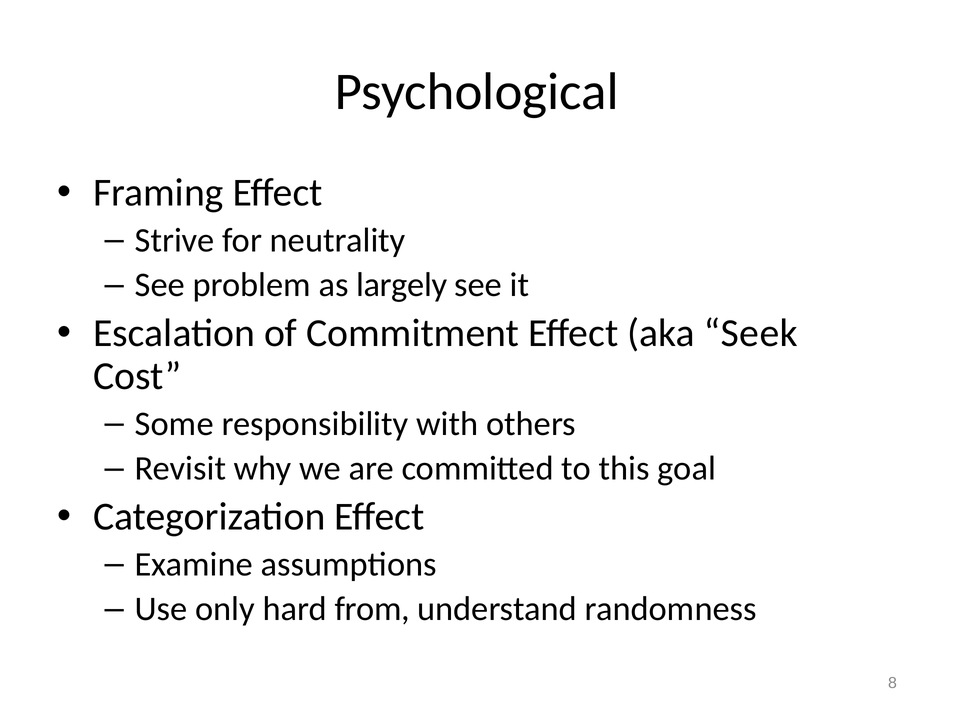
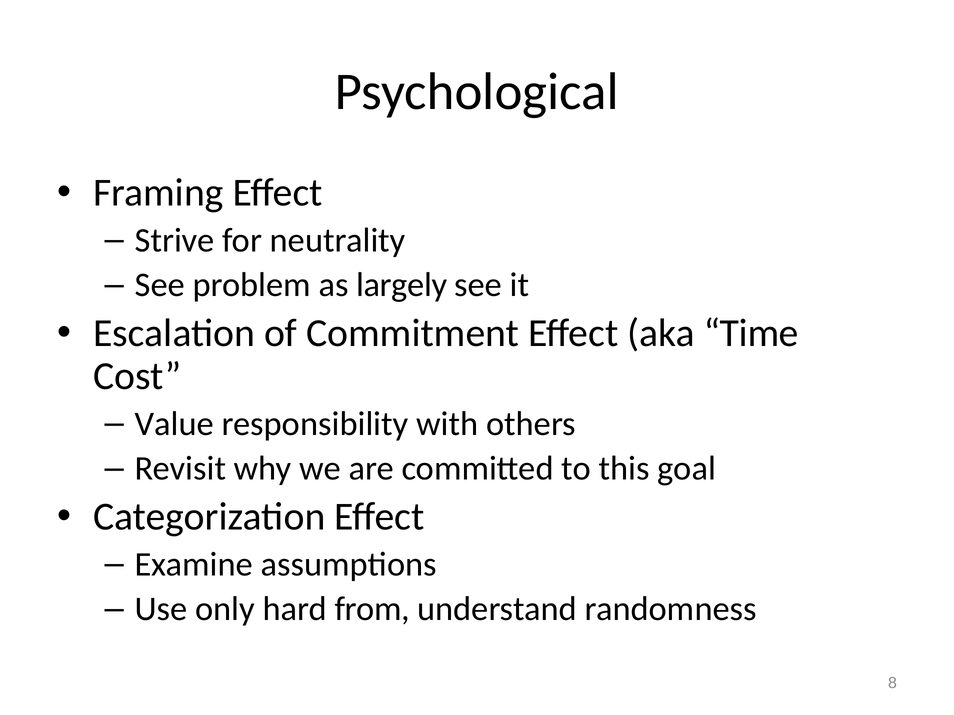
Seek: Seek -> Time (751, 334)
Some: Some -> Value (174, 424)
